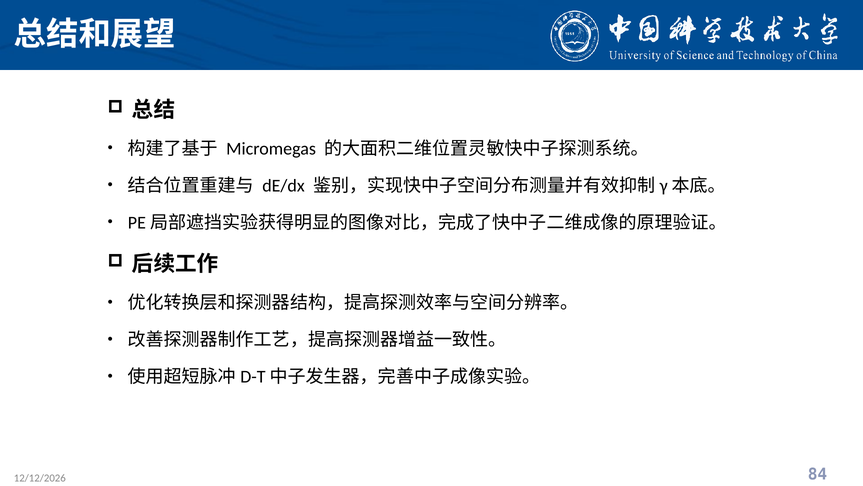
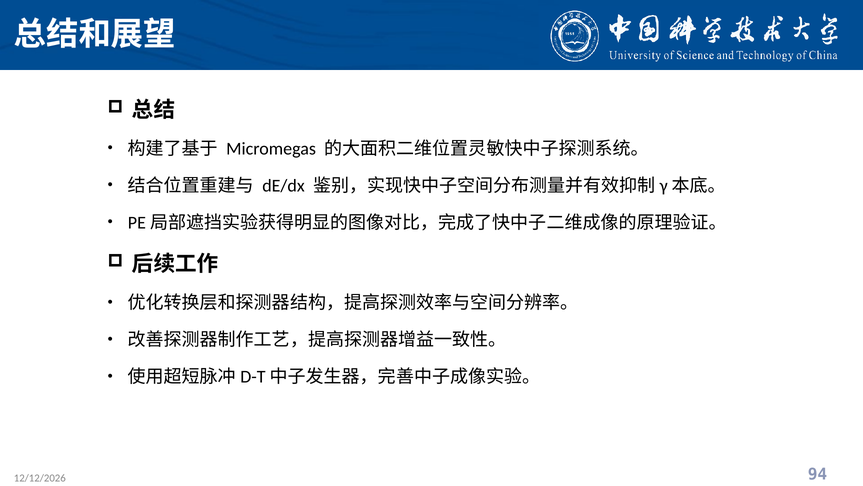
84: 84 -> 94 (817, 474)
